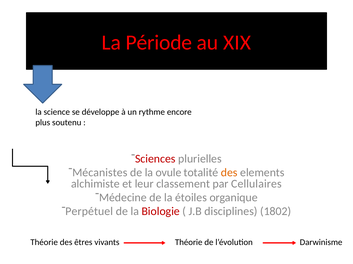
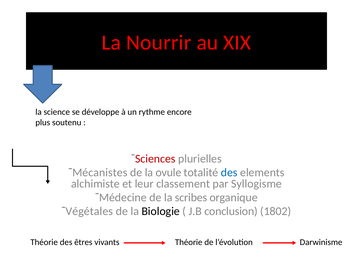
Période: Période -> Nourrir (159, 43)
des colour: orange -> blue (229, 173)
Cellulaires: Cellulaires -> Syllogisme (256, 184)
étoiles: étoiles -> scribes (191, 198)
Perpétuel: Perpétuel -> Végétales (89, 212)
Biologie colour: red -> black (161, 212)
disciplines: disciplines -> conclusion (231, 212)
